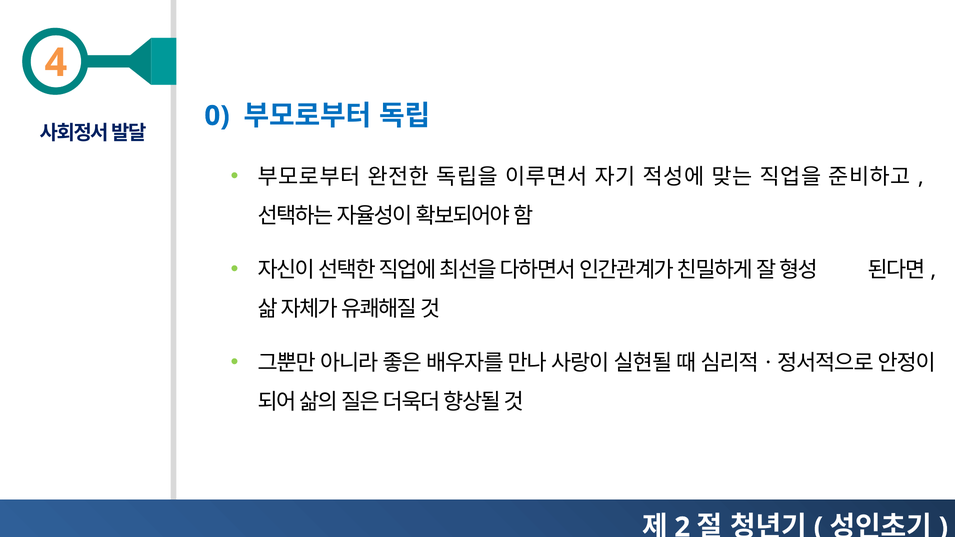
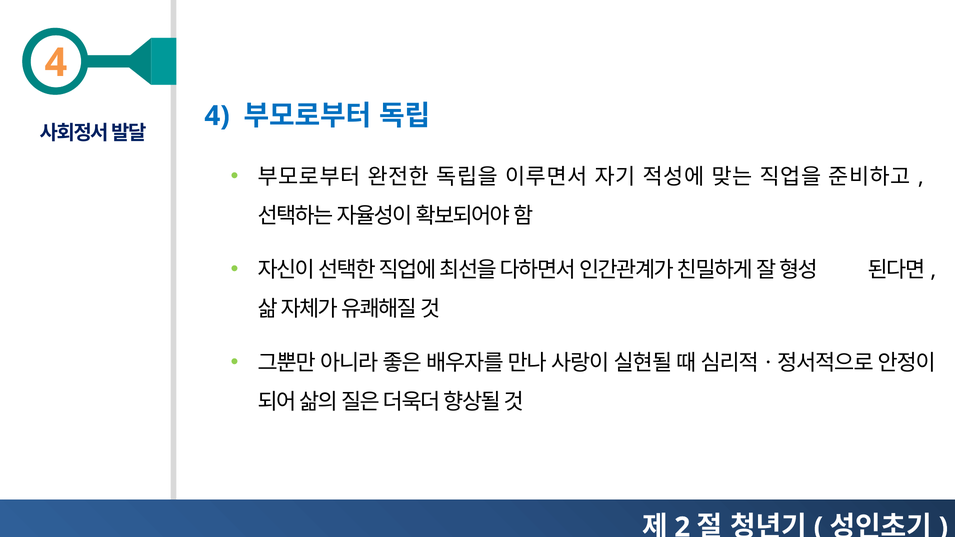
0: 0 -> 4 (217, 116)
